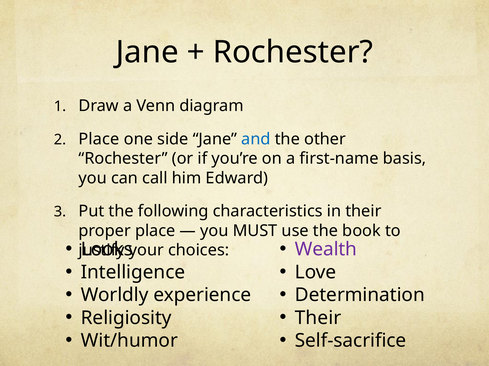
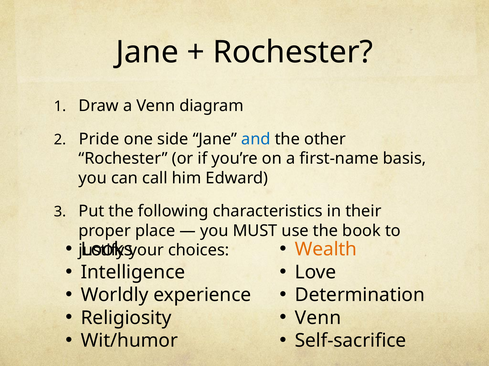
Place: Place -> Pride (99, 139)
Wealth colour: purple -> orange (326, 250)
Their: Their -> Venn (318, 318)
